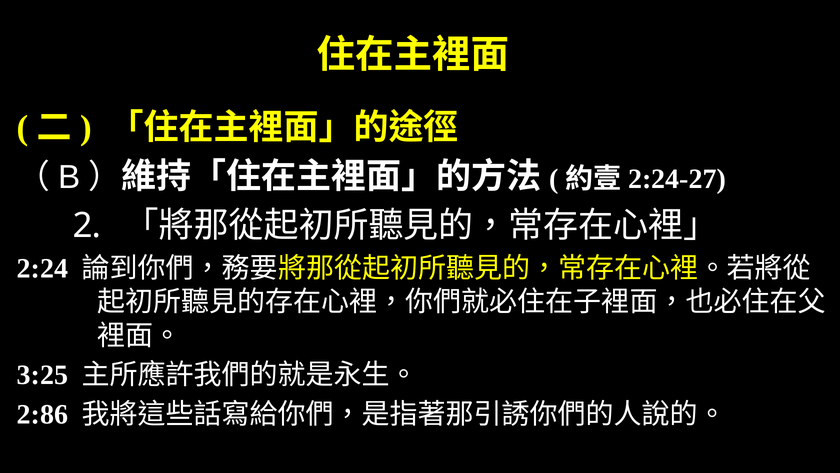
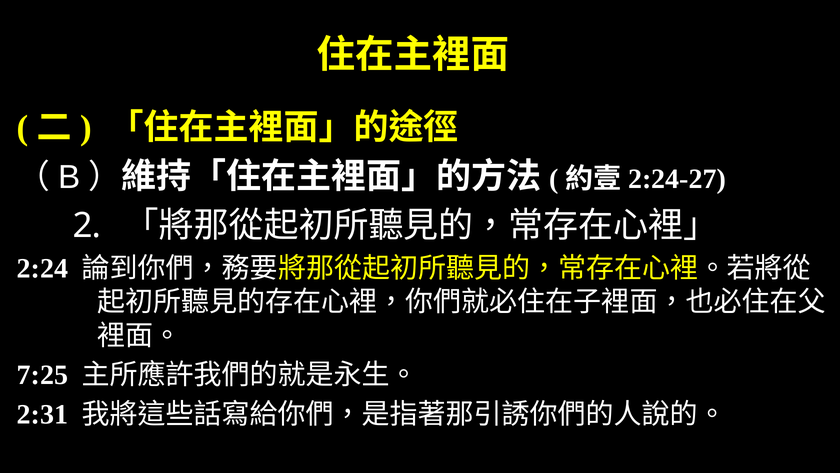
3:25: 3:25 -> 7:25 (42, 375)
2:86: 2:86 -> 2:31 (42, 414)
